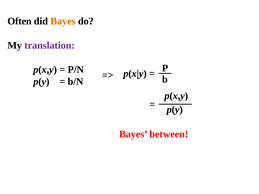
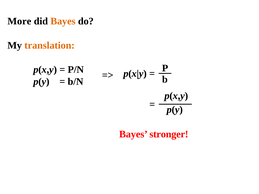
Often: Often -> More (19, 21)
translation colour: purple -> orange (50, 45)
between: between -> stronger (169, 134)
